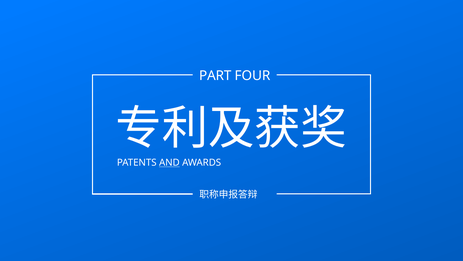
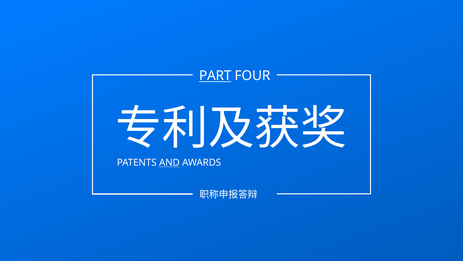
PART underline: none -> present (215, 76)
